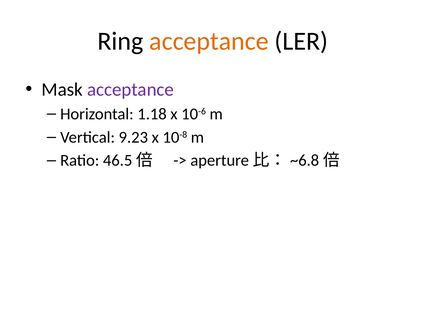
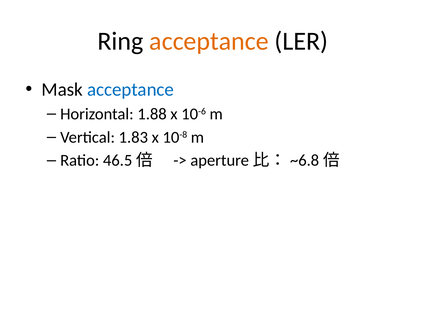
acceptance colour: purple -> blue (131, 89)
1.18: 1.18 -> 1.88 (152, 114)
9.23: 9.23 -> 1.83 (133, 137)
